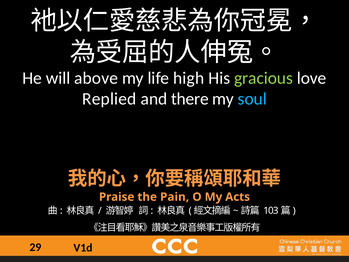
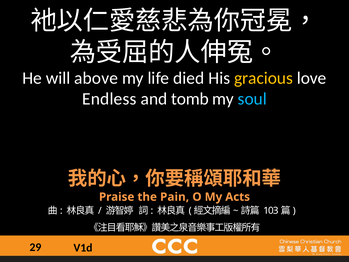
high: high -> died (189, 78)
gracious colour: light green -> yellow (263, 78)
Replied: Replied -> Endless (109, 99)
there: there -> tomb (190, 99)
